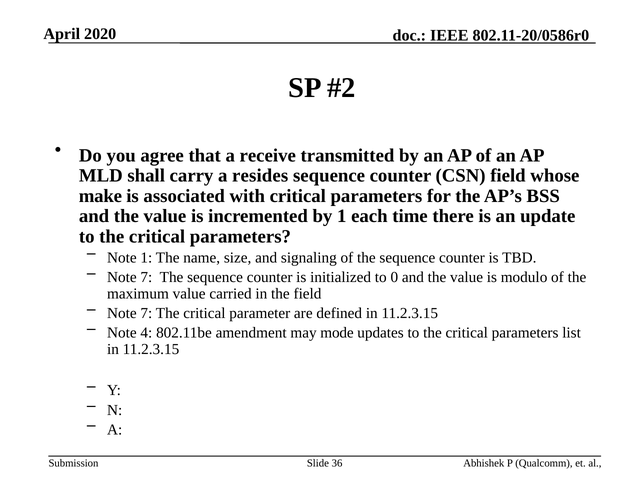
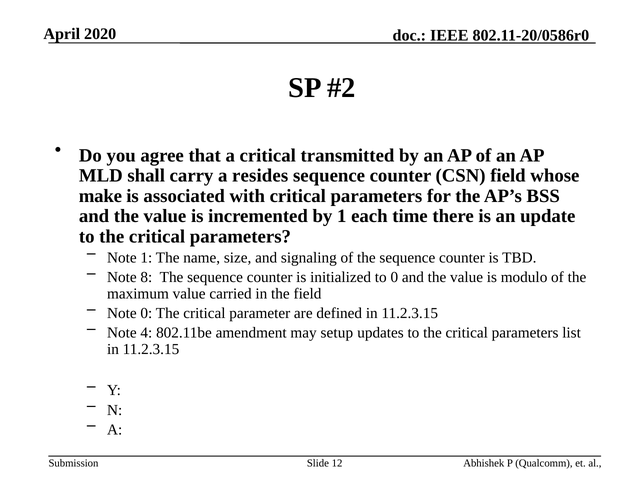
a receive: receive -> critical (268, 155)
7: 7 -> 8 (146, 277)
7: 7 -> 0 (146, 313)
mode: mode -> setup (337, 333)
36: 36 -> 12 (337, 463)
